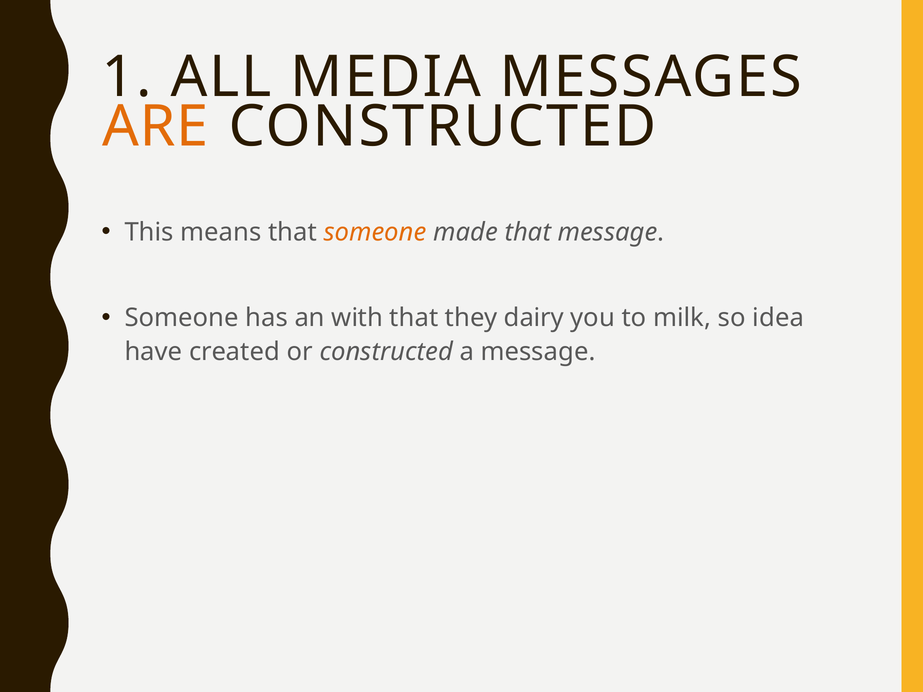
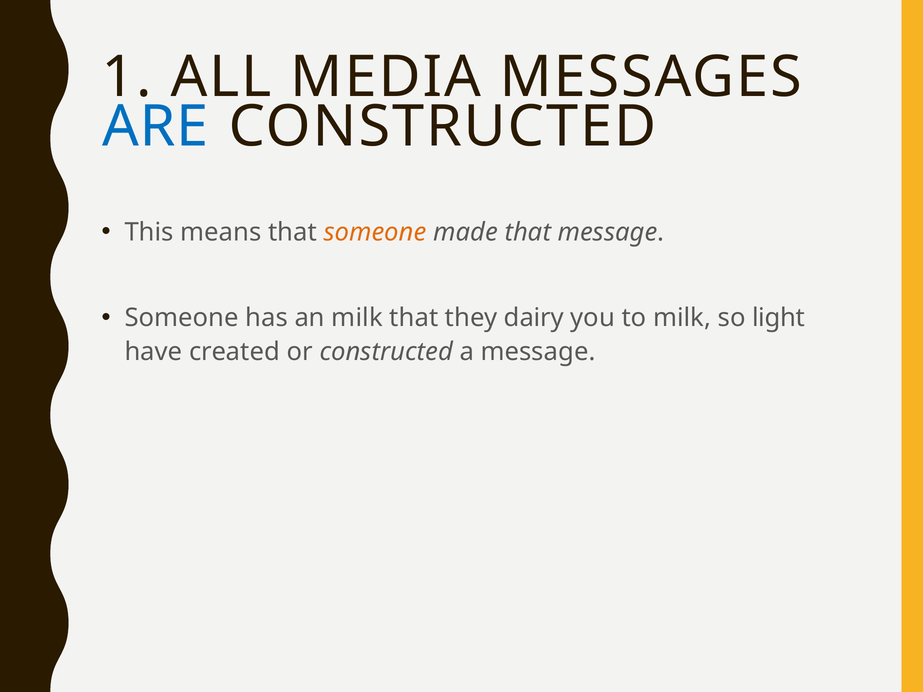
ARE colour: orange -> blue (155, 127)
an with: with -> milk (357, 318)
idea: idea -> light (779, 318)
